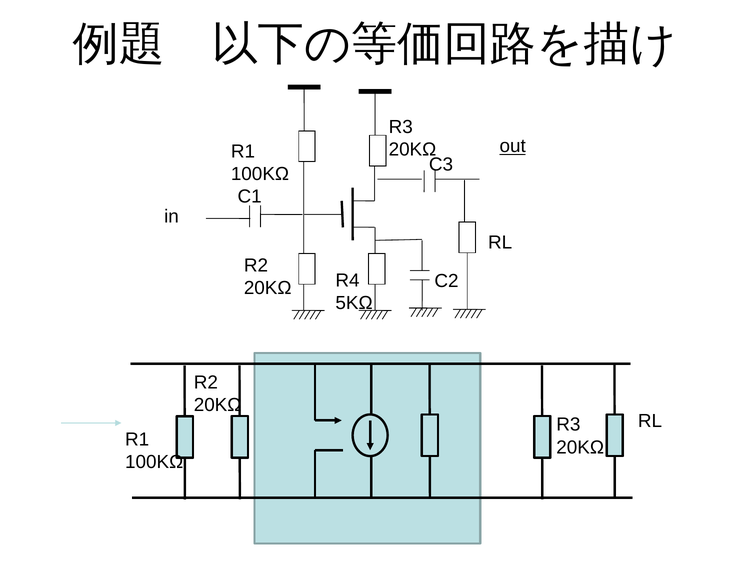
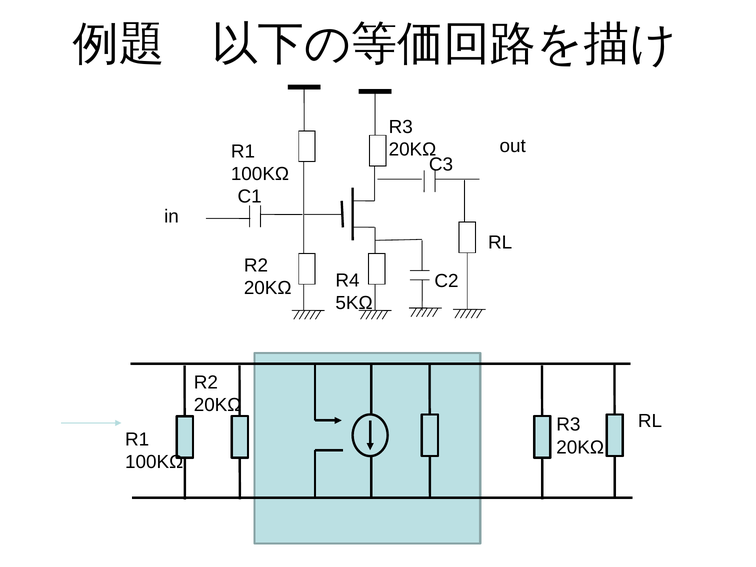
out underline: present -> none (513, 146)
